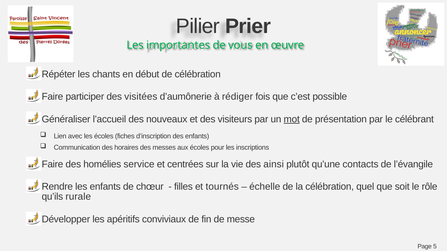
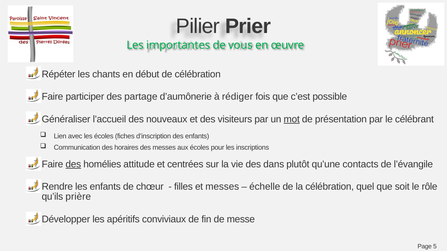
visitées: visitées -> partage (141, 97)
des underline: none -> present (73, 165)
service: service -> attitude (139, 165)
ainsi: ainsi -> dans (274, 165)
et tournés: tournés -> messes (222, 187)
rurale: rurale -> prière (78, 197)
